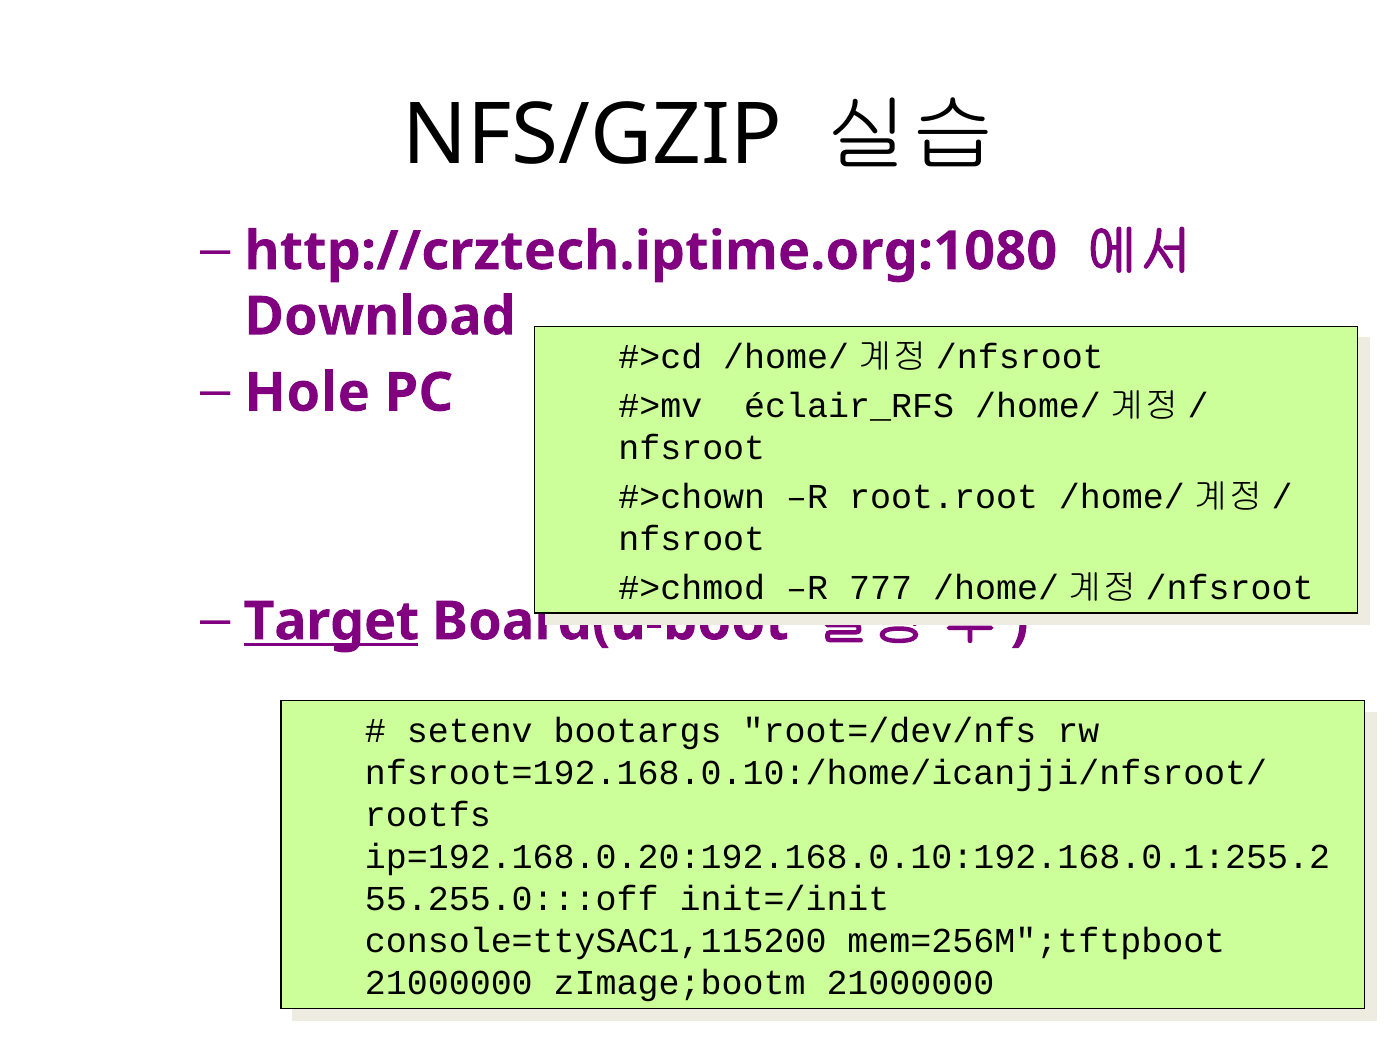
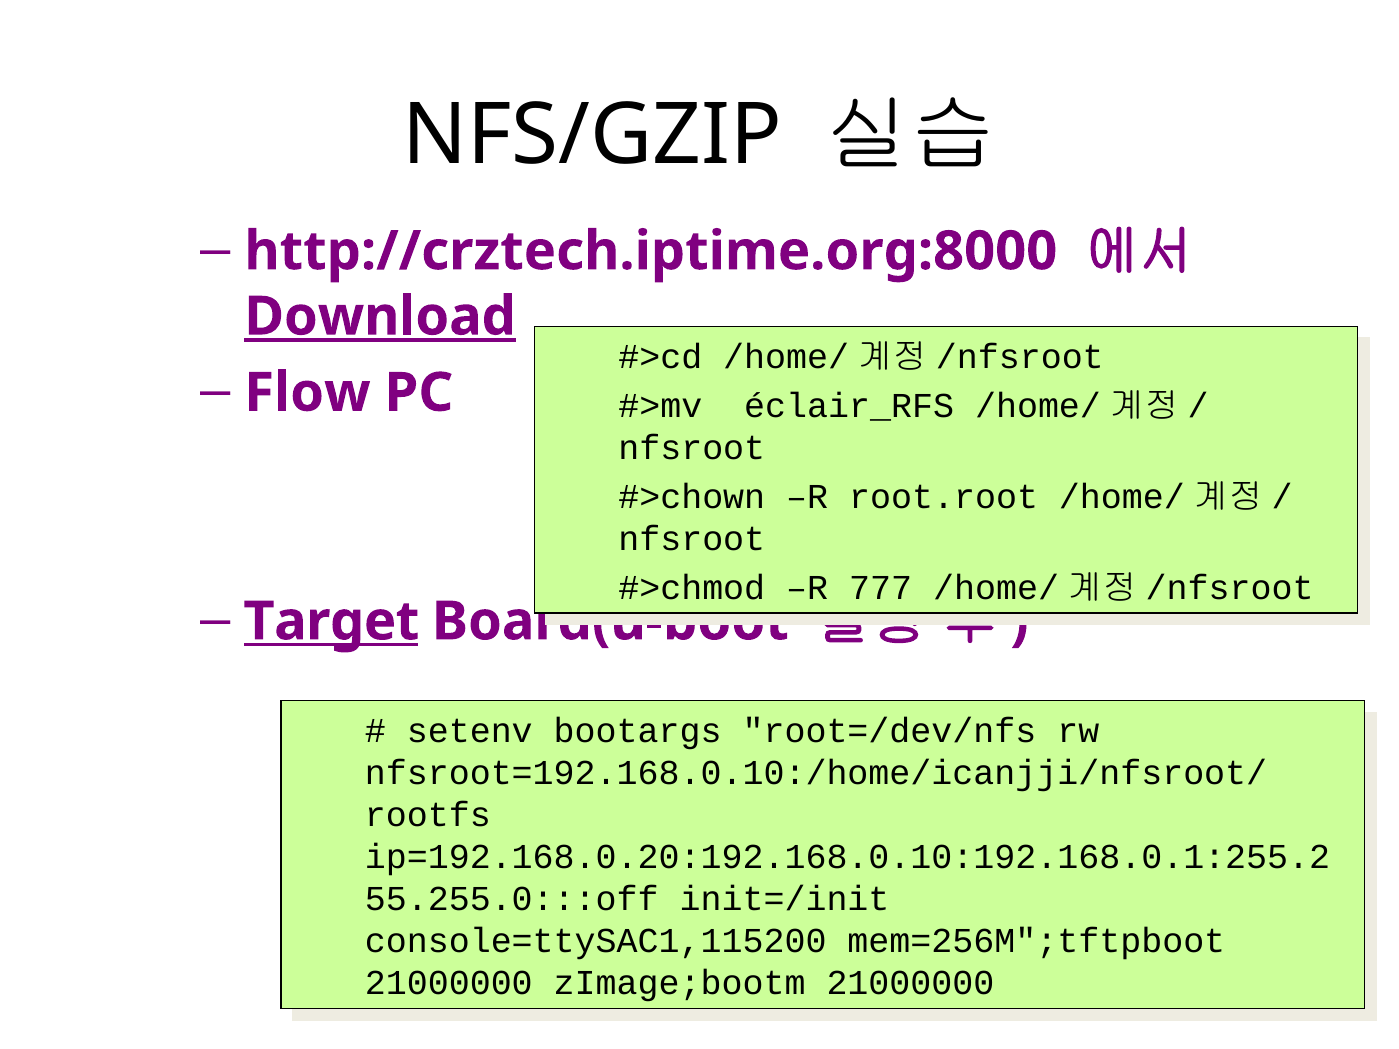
http://crztech.iptime.org:1080: http://crztech.iptime.org:1080 -> http://crztech.iptime.org:8000 (651, 251)
Download underline: none -> present (380, 317)
Hole: Hole -> Flow (307, 393)
